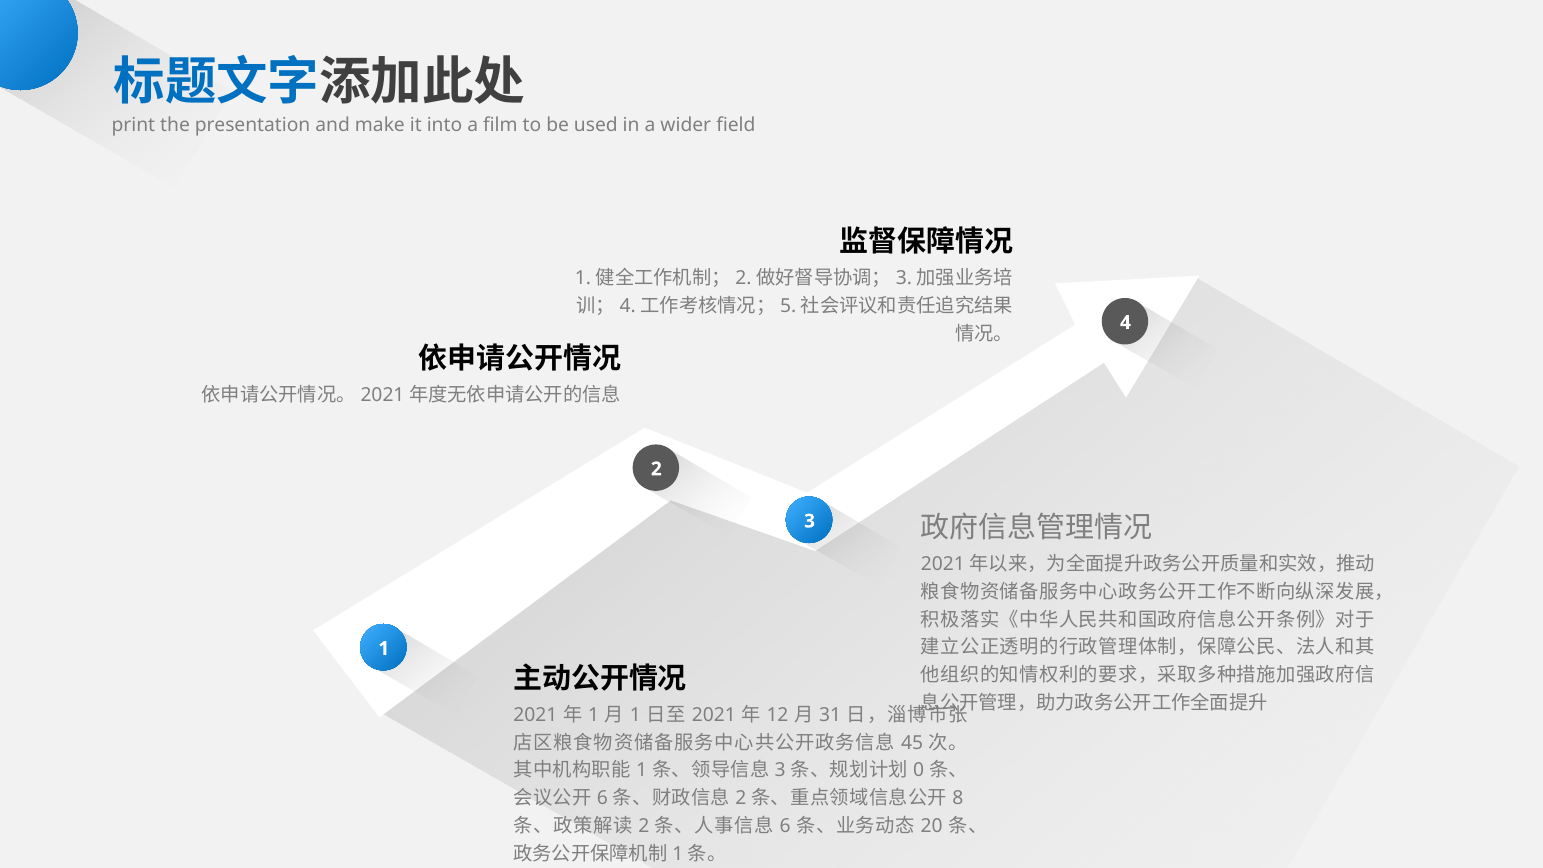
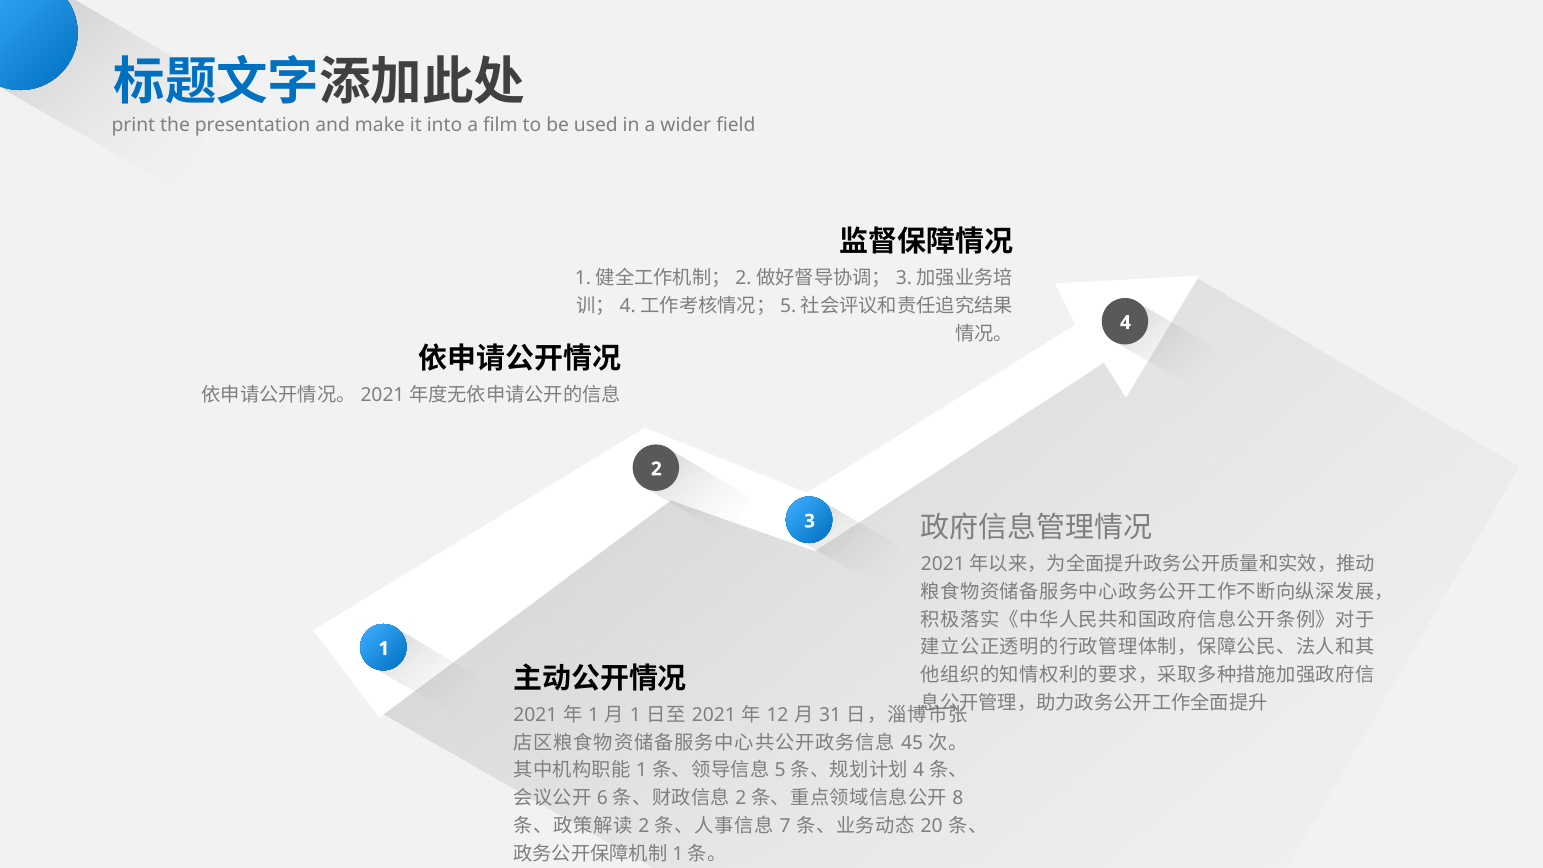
3: 3 -> 5 (780, 770)
0: 0 -> 4 (919, 770)
6: 6 -> 7 (785, 826)
